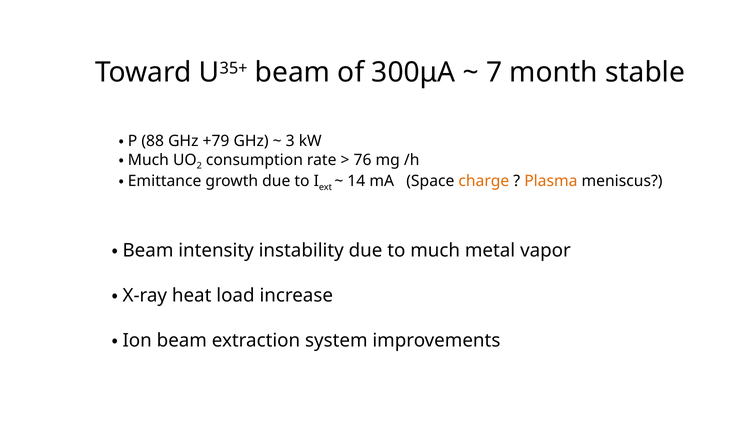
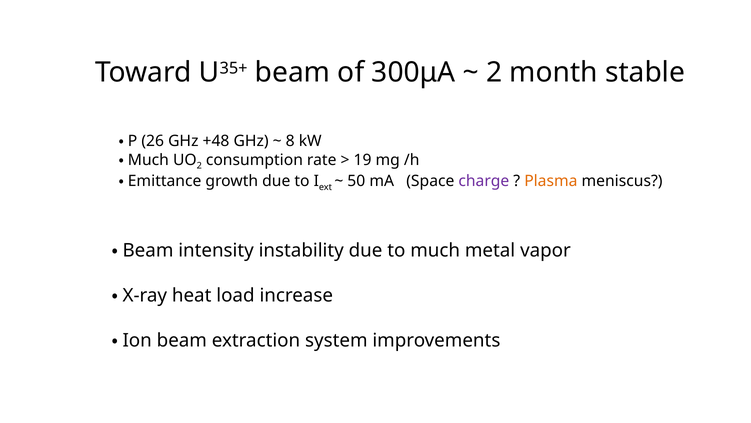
7: 7 -> 2 (494, 73)
88: 88 -> 26 (153, 141)
+79: +79 -> +48 (216, 141)
3: 3 -> 8 (290, 141)
76: 76 -> 19 (363, 160)
14: 14 -> 50 (356, 181)
charge colour: orange -> purple (484, 181)
